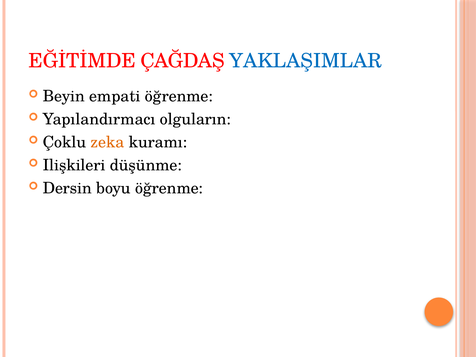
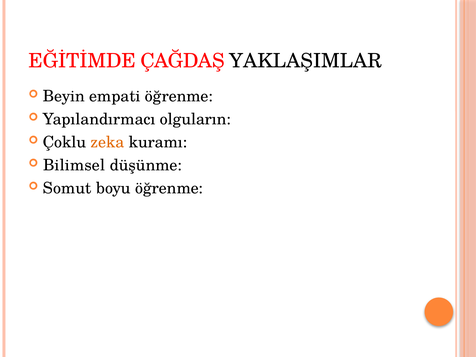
YAKLAŞIMLAR colour: blue -> black (305, 61)
Ilişkileri: Ilişkileri -> Bilimsel (74, 165)
Dersin: Dersin -> Somut (67, 188)
